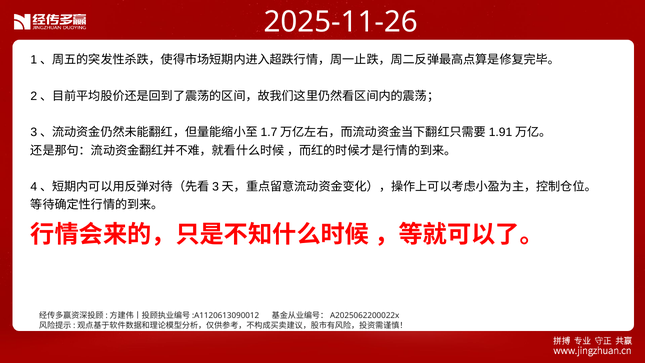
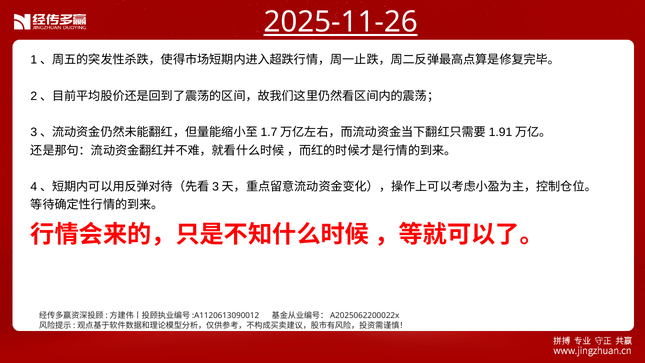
2025-11-26 underline: none -> present (341, 22)
